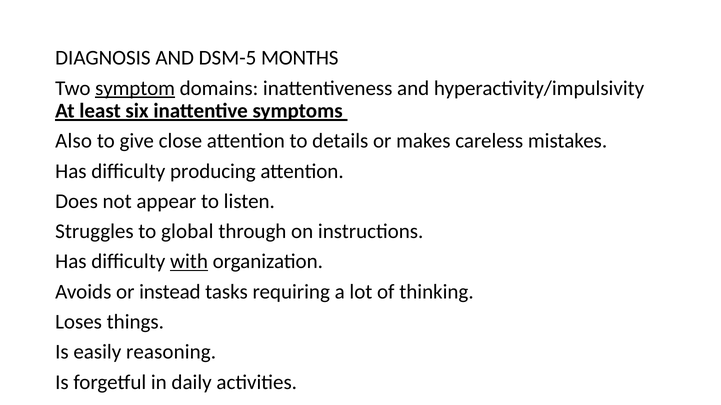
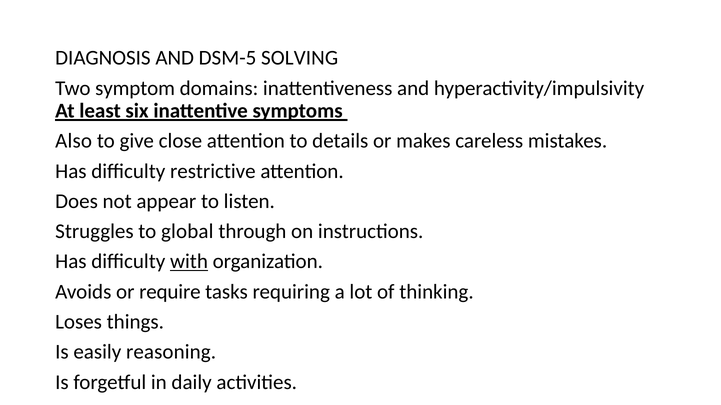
MONTHS: MONTHS -> SOLVING (300, 58)
symptom underline: present -> none (135, 88)
producing: producing -> restrictive (213, 171)
instead: instead -> require (170, 292)
